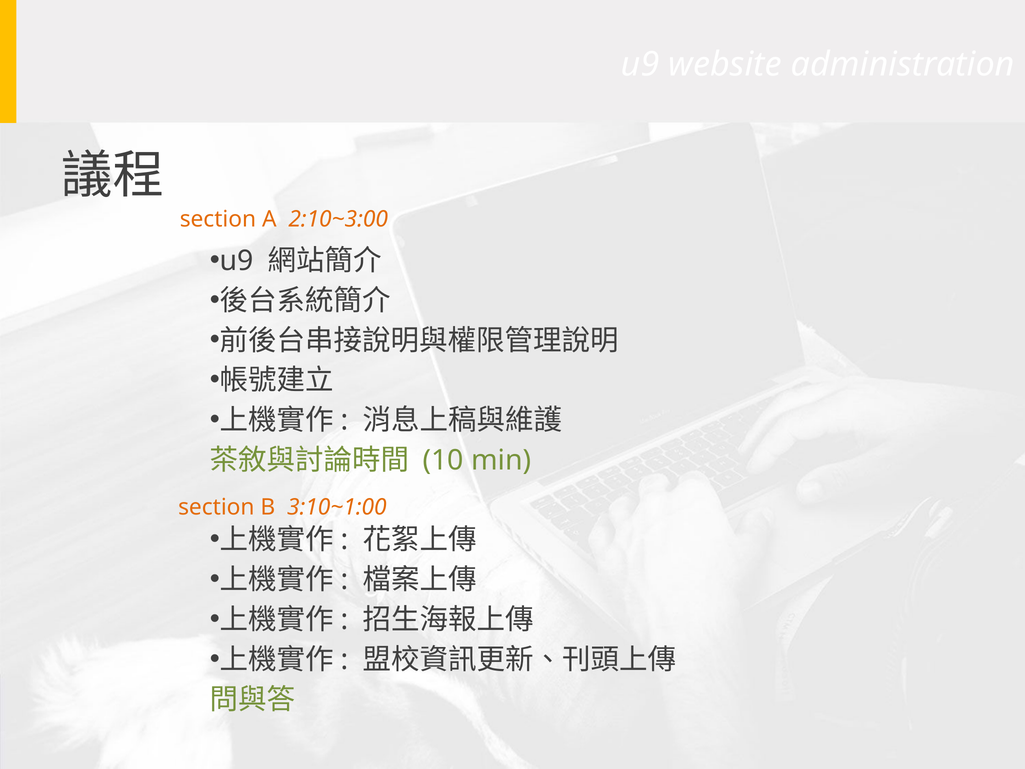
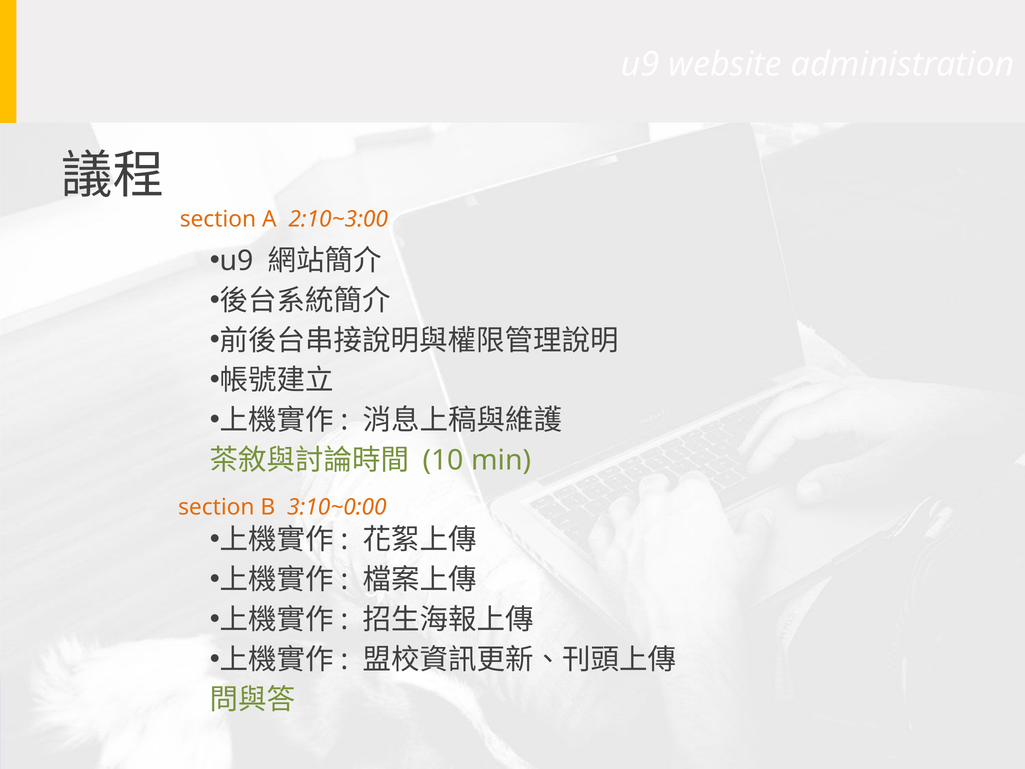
3:10~1:00: 3:10~1:00 -> 3:10~0:00 (337, 507)
